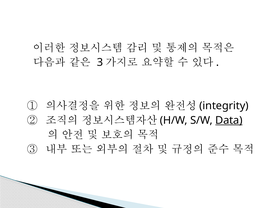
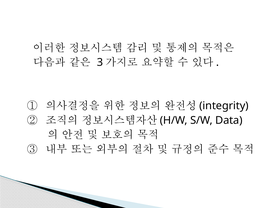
Data underline: present -> none (229, 121)
